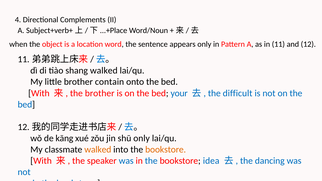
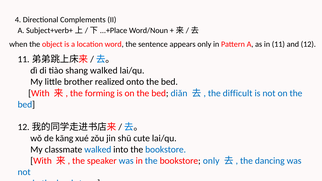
contain: contain -> realized (110, 82)
the brother: brother -> forming (100, 93)
your: your -> diǎn (179, 93)
shū only: only -> cute (142, 138)
walked colour: orange -> blue (98, 150)
bookstore colour: orange -> blue (166, 150)
bookstore idea: idea -> only (211, 161)
